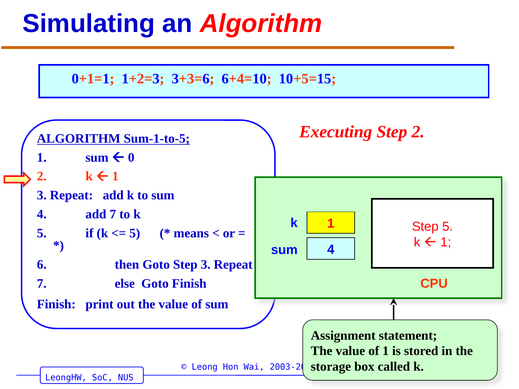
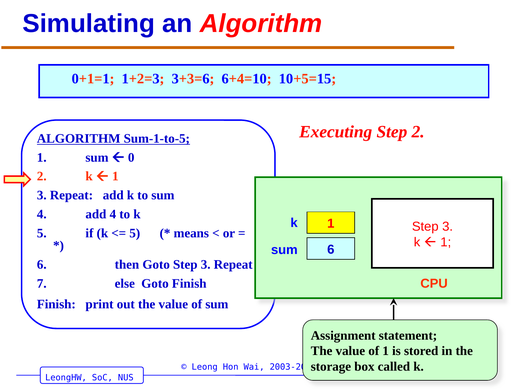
add 7: 7 -> 4 (113, 214)
1 Step 5: 5 -> 3 (448, 227)
4: 4 -> 6 (331, 250)
